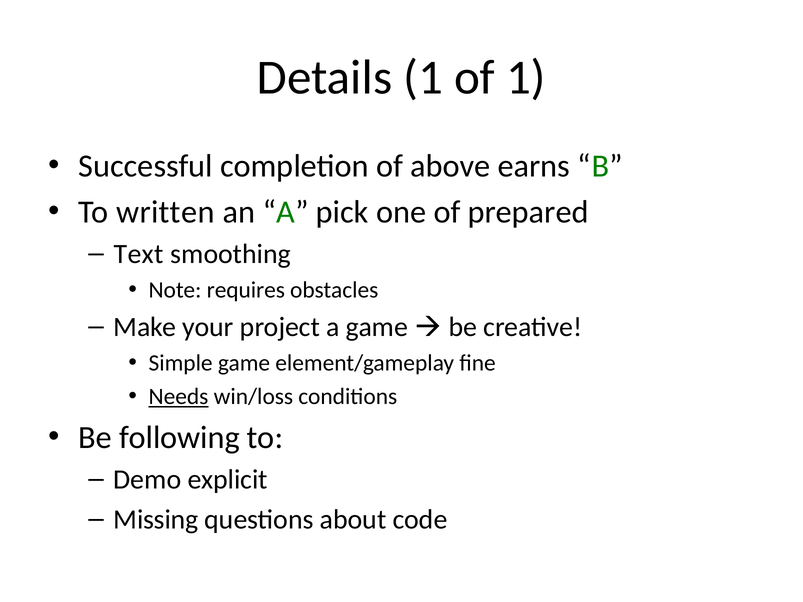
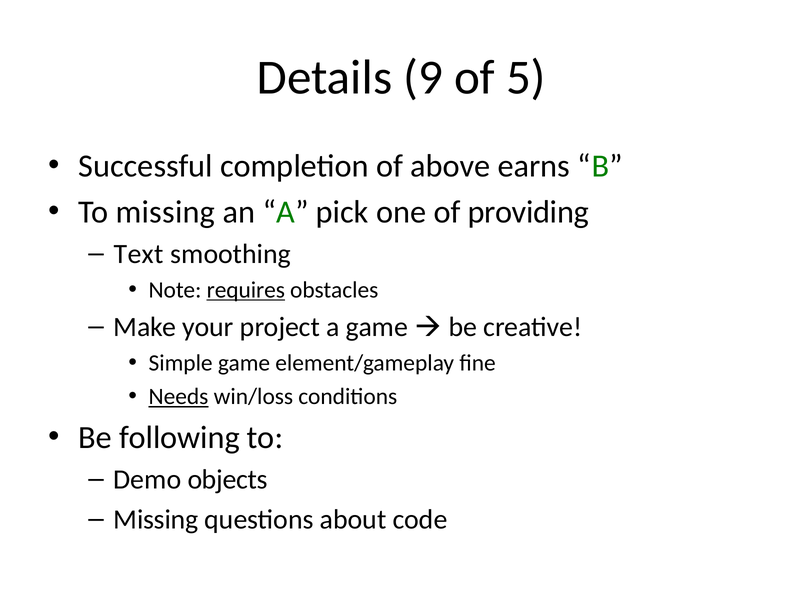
Details 1: 1 -> 9 (423, 78)
of 1: 1 -> 5 (526, 78)
To written: written -> missing (165, 212)
prepared: prepared -> providing (528, 212)
requires underline: none -> present (246, 290)
explicit: explicit -> objects (228, 480)
